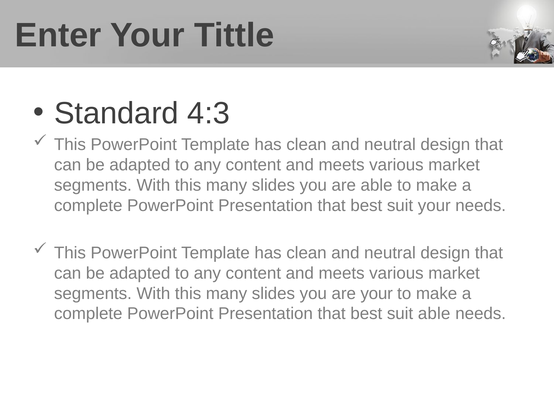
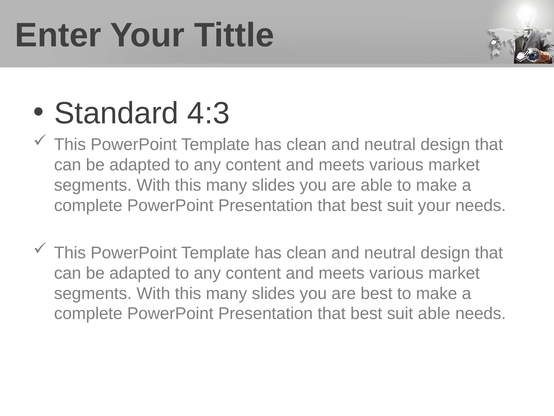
are your: your -> best (377, 293)
